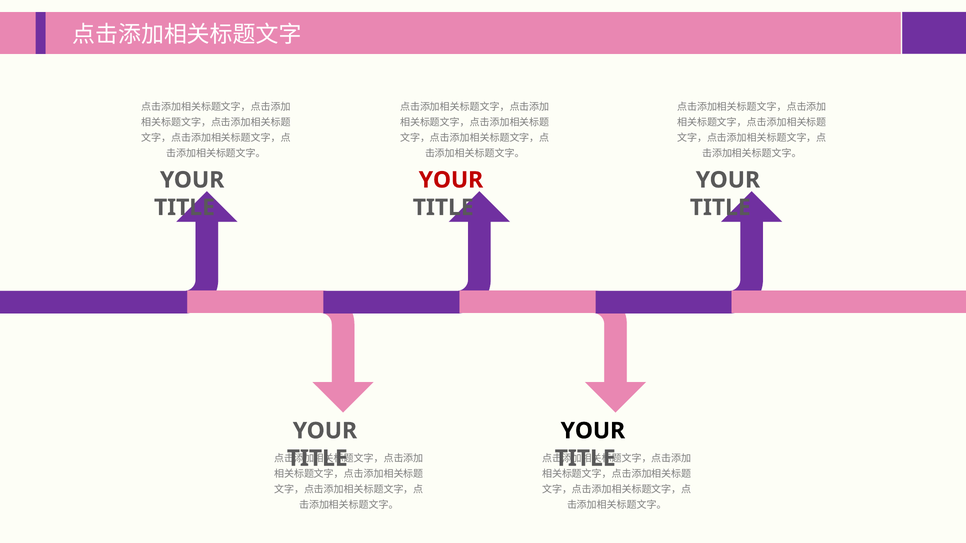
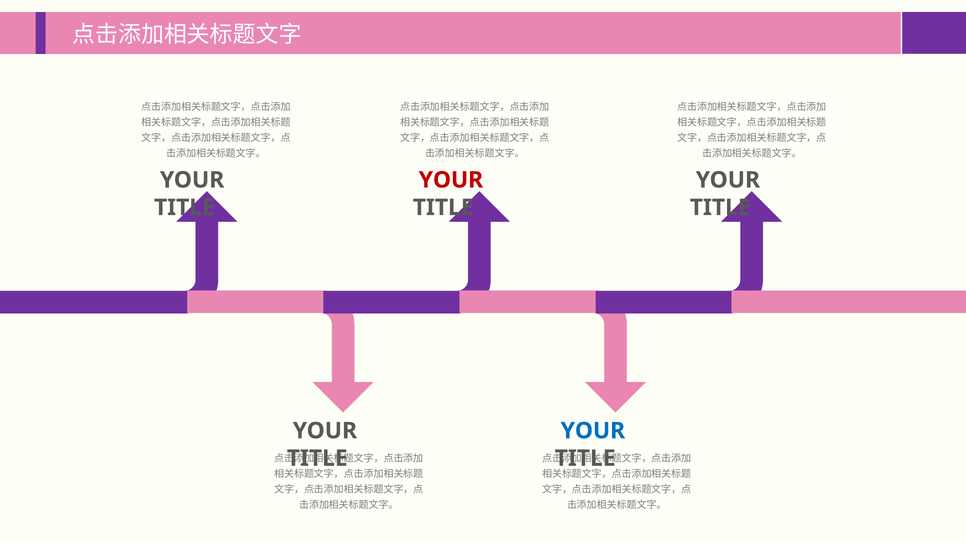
YOUR colour: black -> blue (593, 431)
